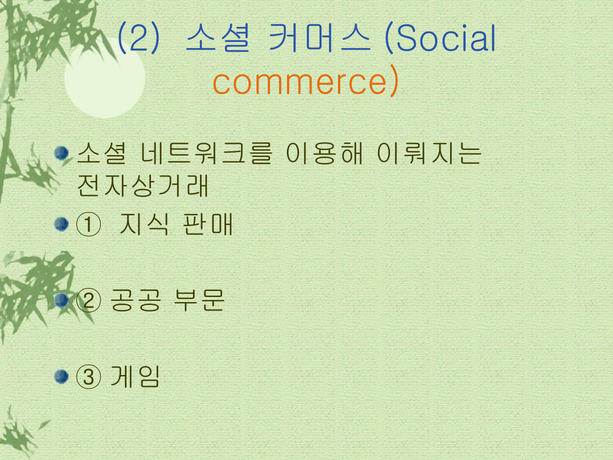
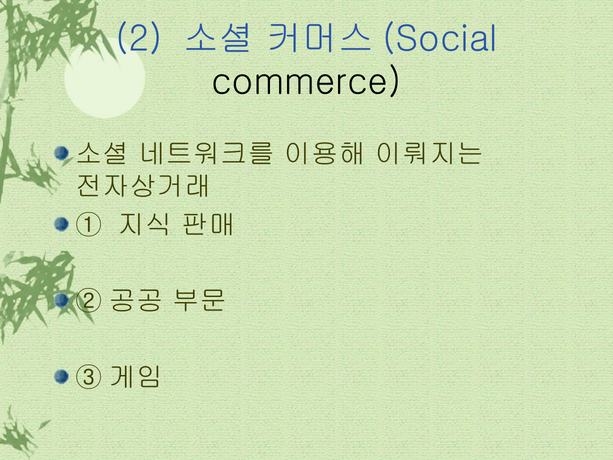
commerce colour: orange -> black (306, 82)
